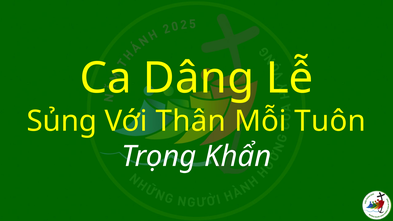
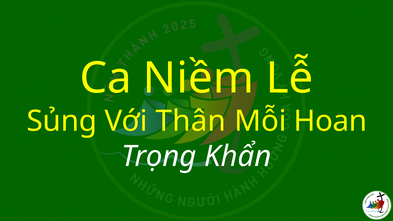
Dâng: Dâng -> Niềm (198, 78)
Tuôn: Tuôn -> Hoan (330, 121)
